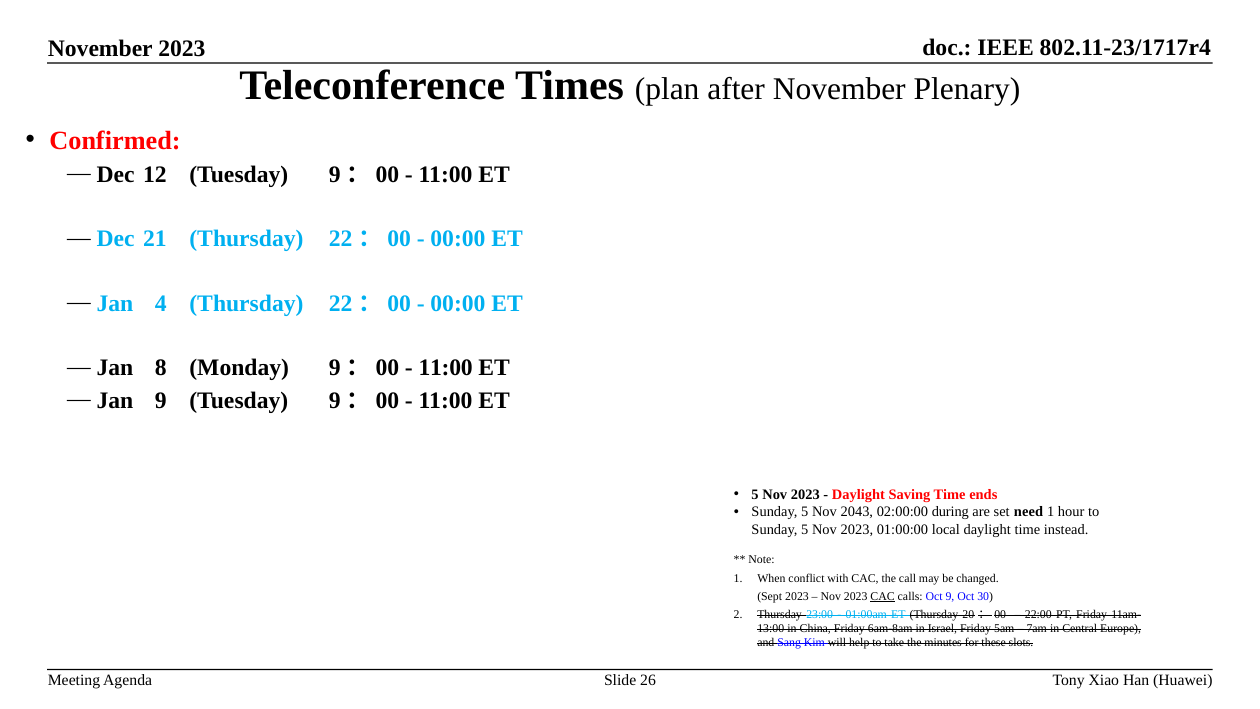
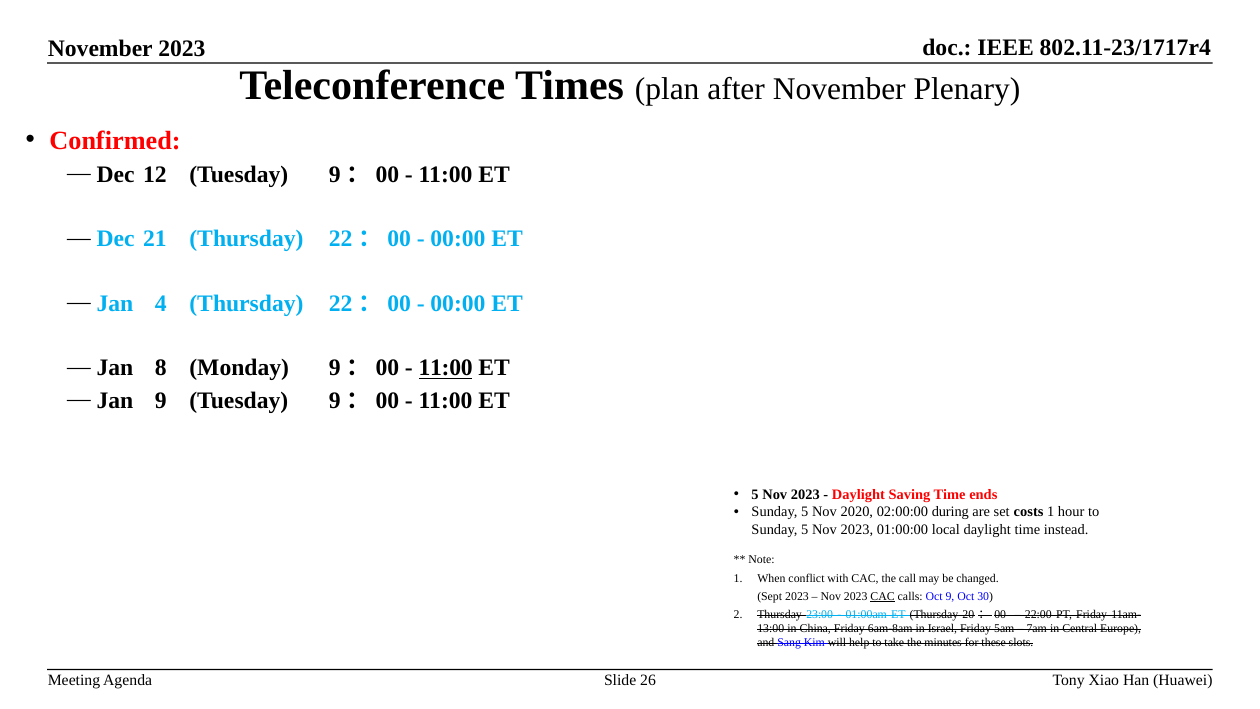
11:00 underline: none -> present (446, 368)
2043: 2043 -> 2020 (857, 512)
need: need -> costs (1029, 512)
